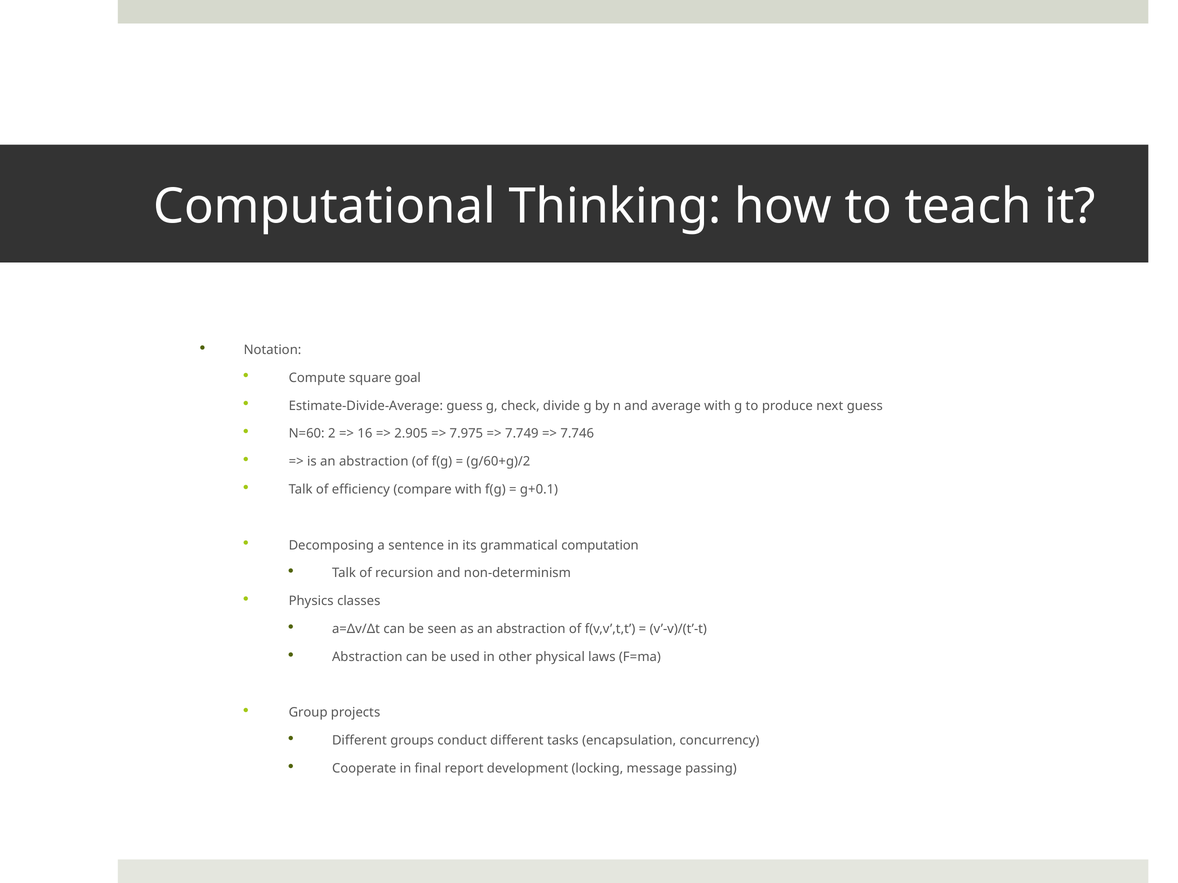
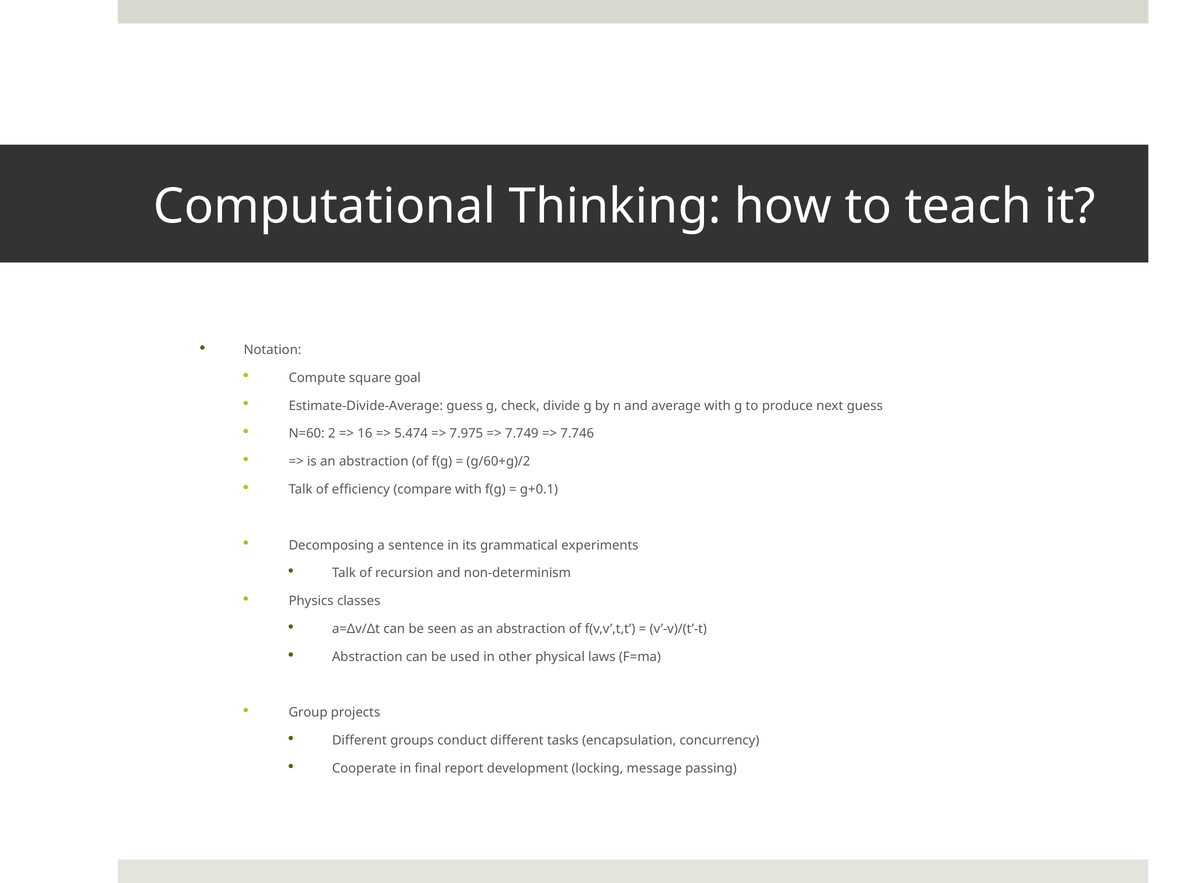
2.905: 2.905 -> 5.474 (411, 434)
computation: computation -> experiments (600, 546)
